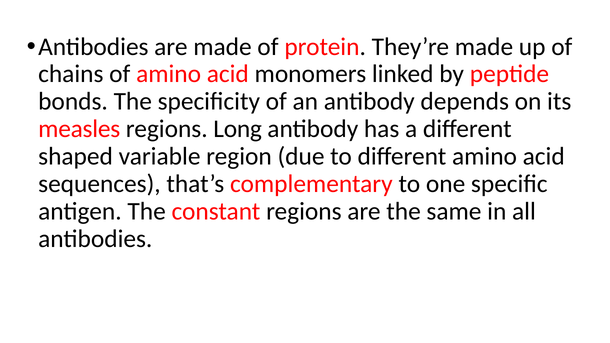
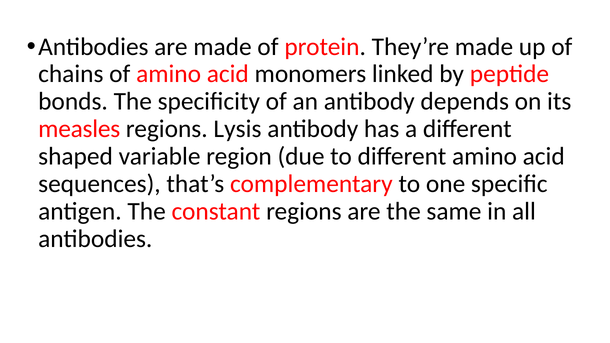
Long: Long -> Lysis (237, 129)
